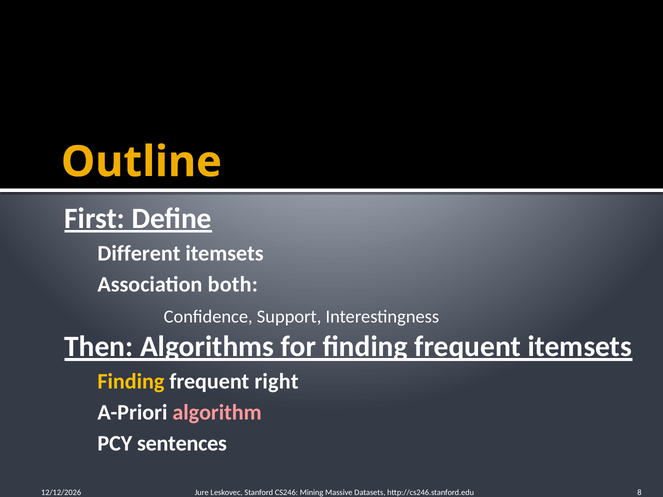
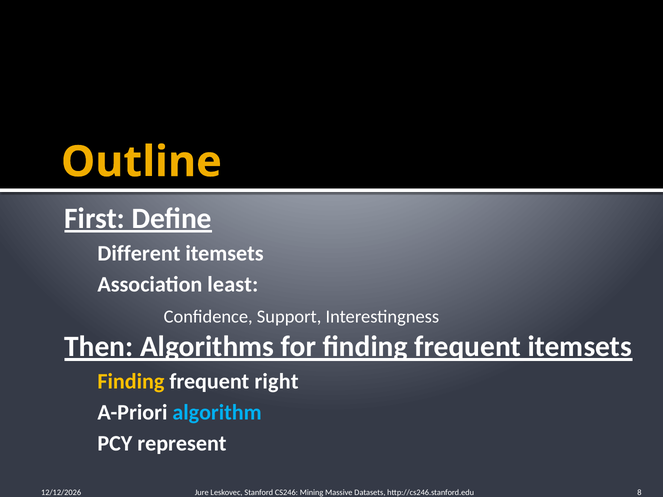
both: both -> least (233, 284)
algorithm colour: pink -> light blue (217, 413)
sentences: sentences -> represent (182, 444)
